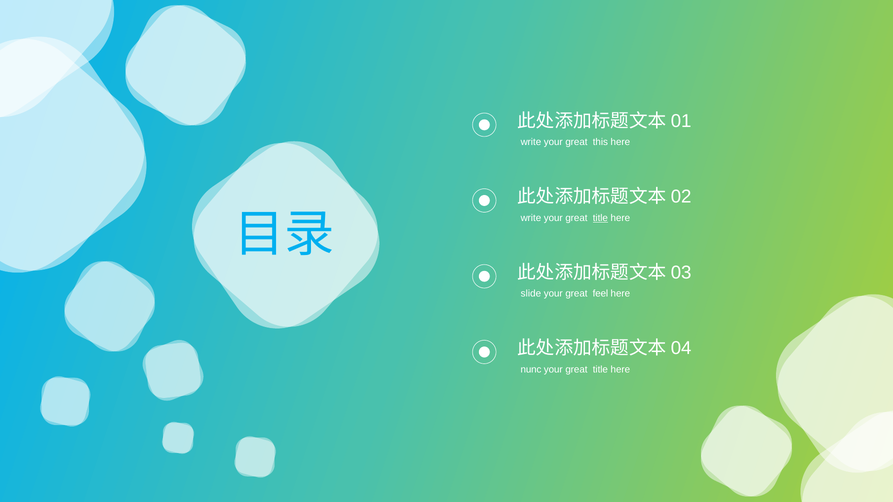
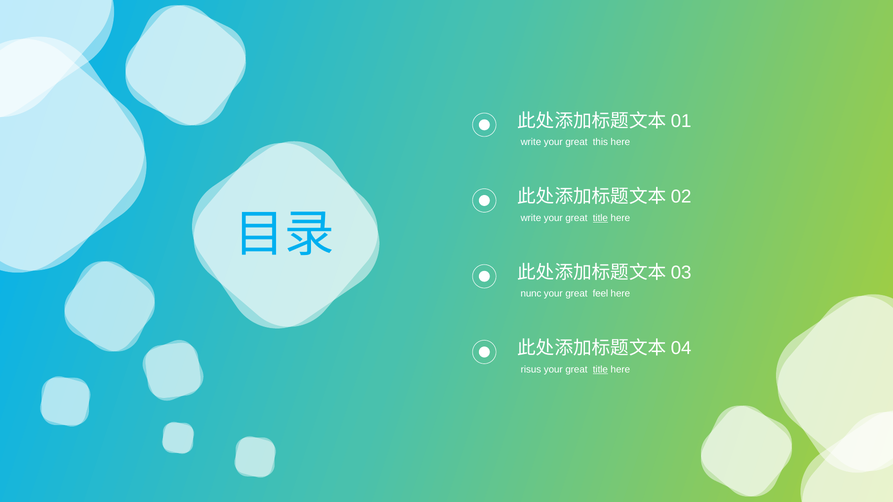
slide: slide -> nunc (531, 294)
nunc: nunc -> risus (531, 370)
title underline: none -> present (600, 370)
